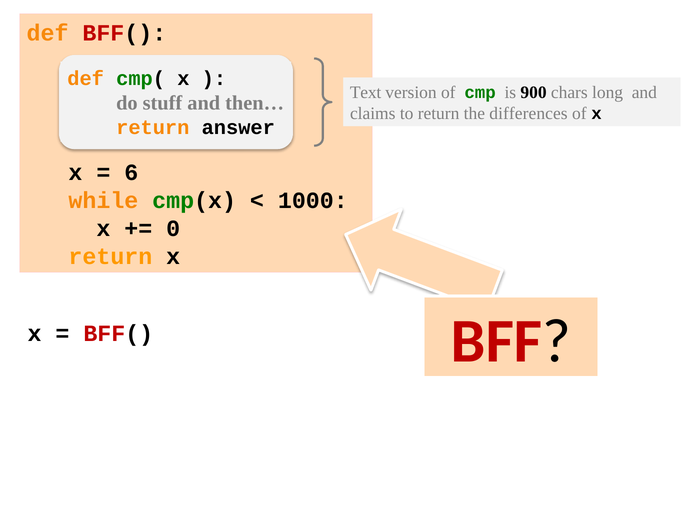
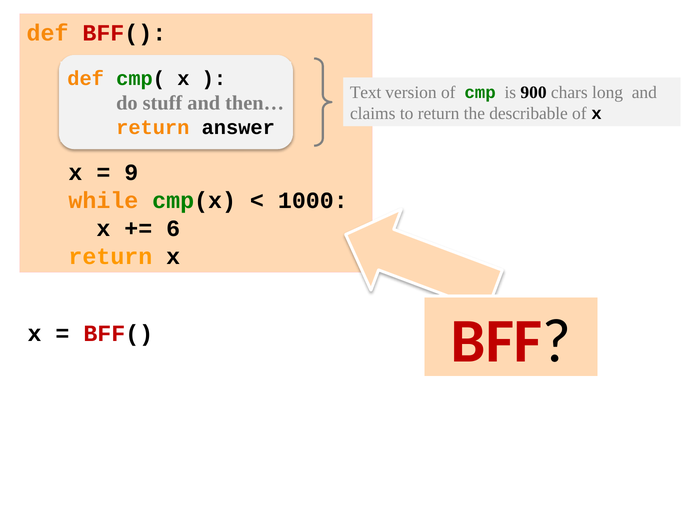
differences: differences -> describable (529, 113)
6: 6 -> 9 (131, 172)
0: 0 -> 6 (173, 228)
